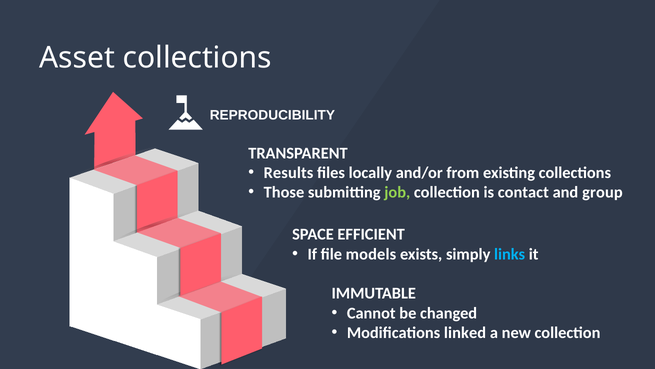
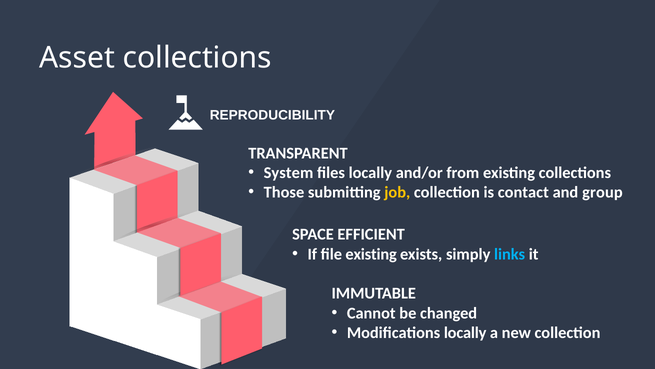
Results: Results -> System (289, 173)
job colour: light green -> yellow (397, 192)
file models: models -> existing (371, 254)
Modifications linked: linked -> locally (465, 332)
